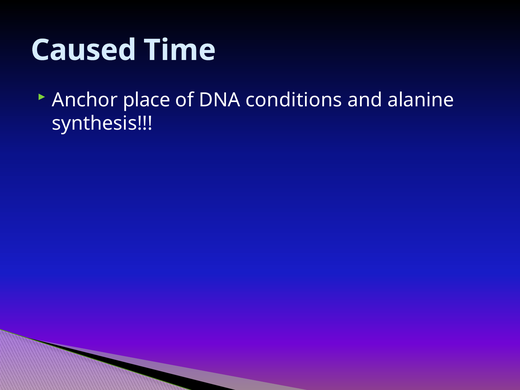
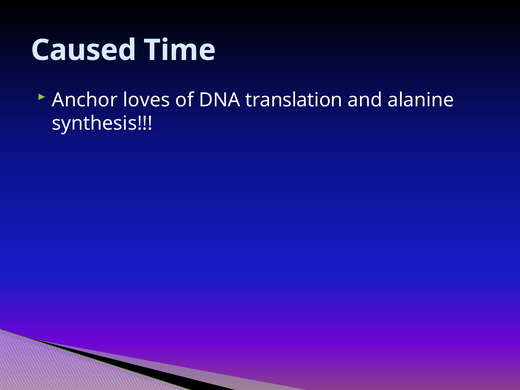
place: place -> loves (146, 100)
conditions: conditions -> translation (294, 100)
